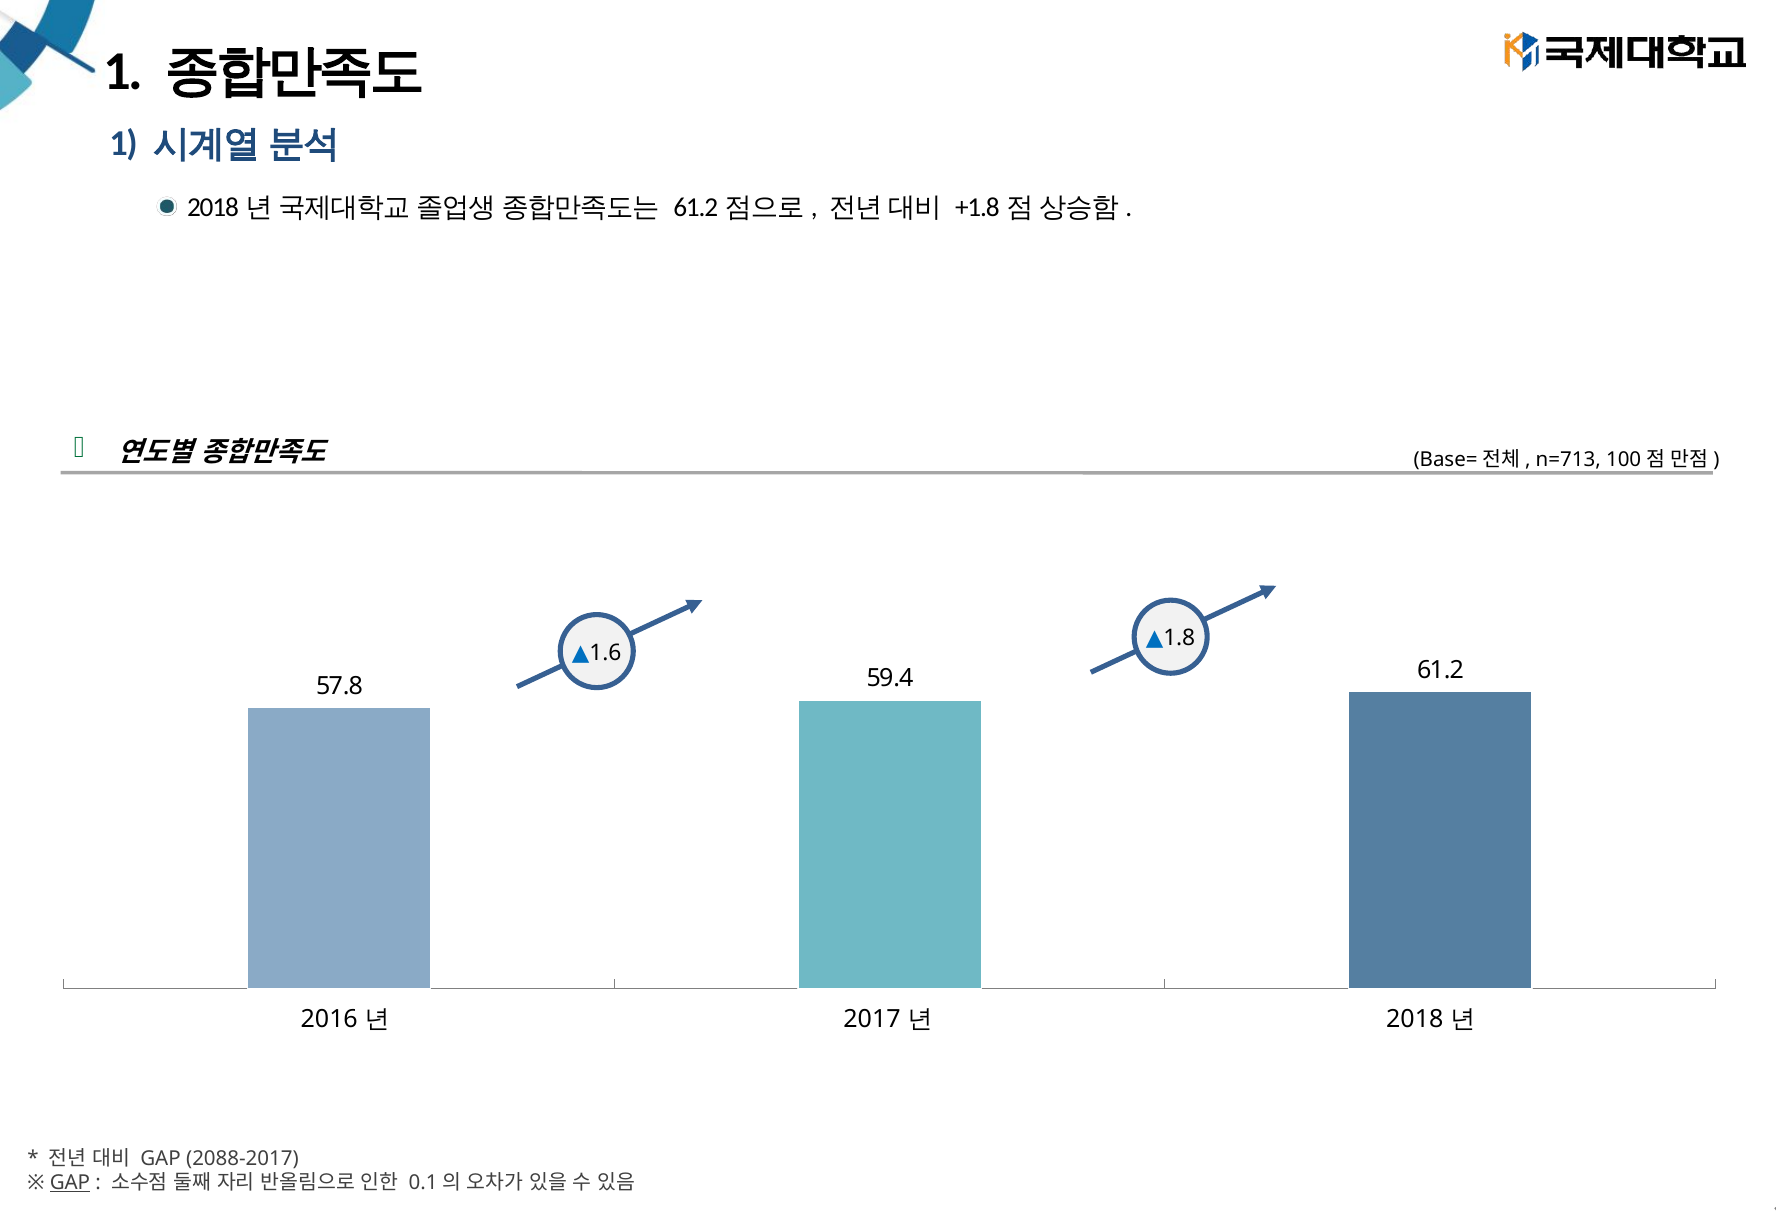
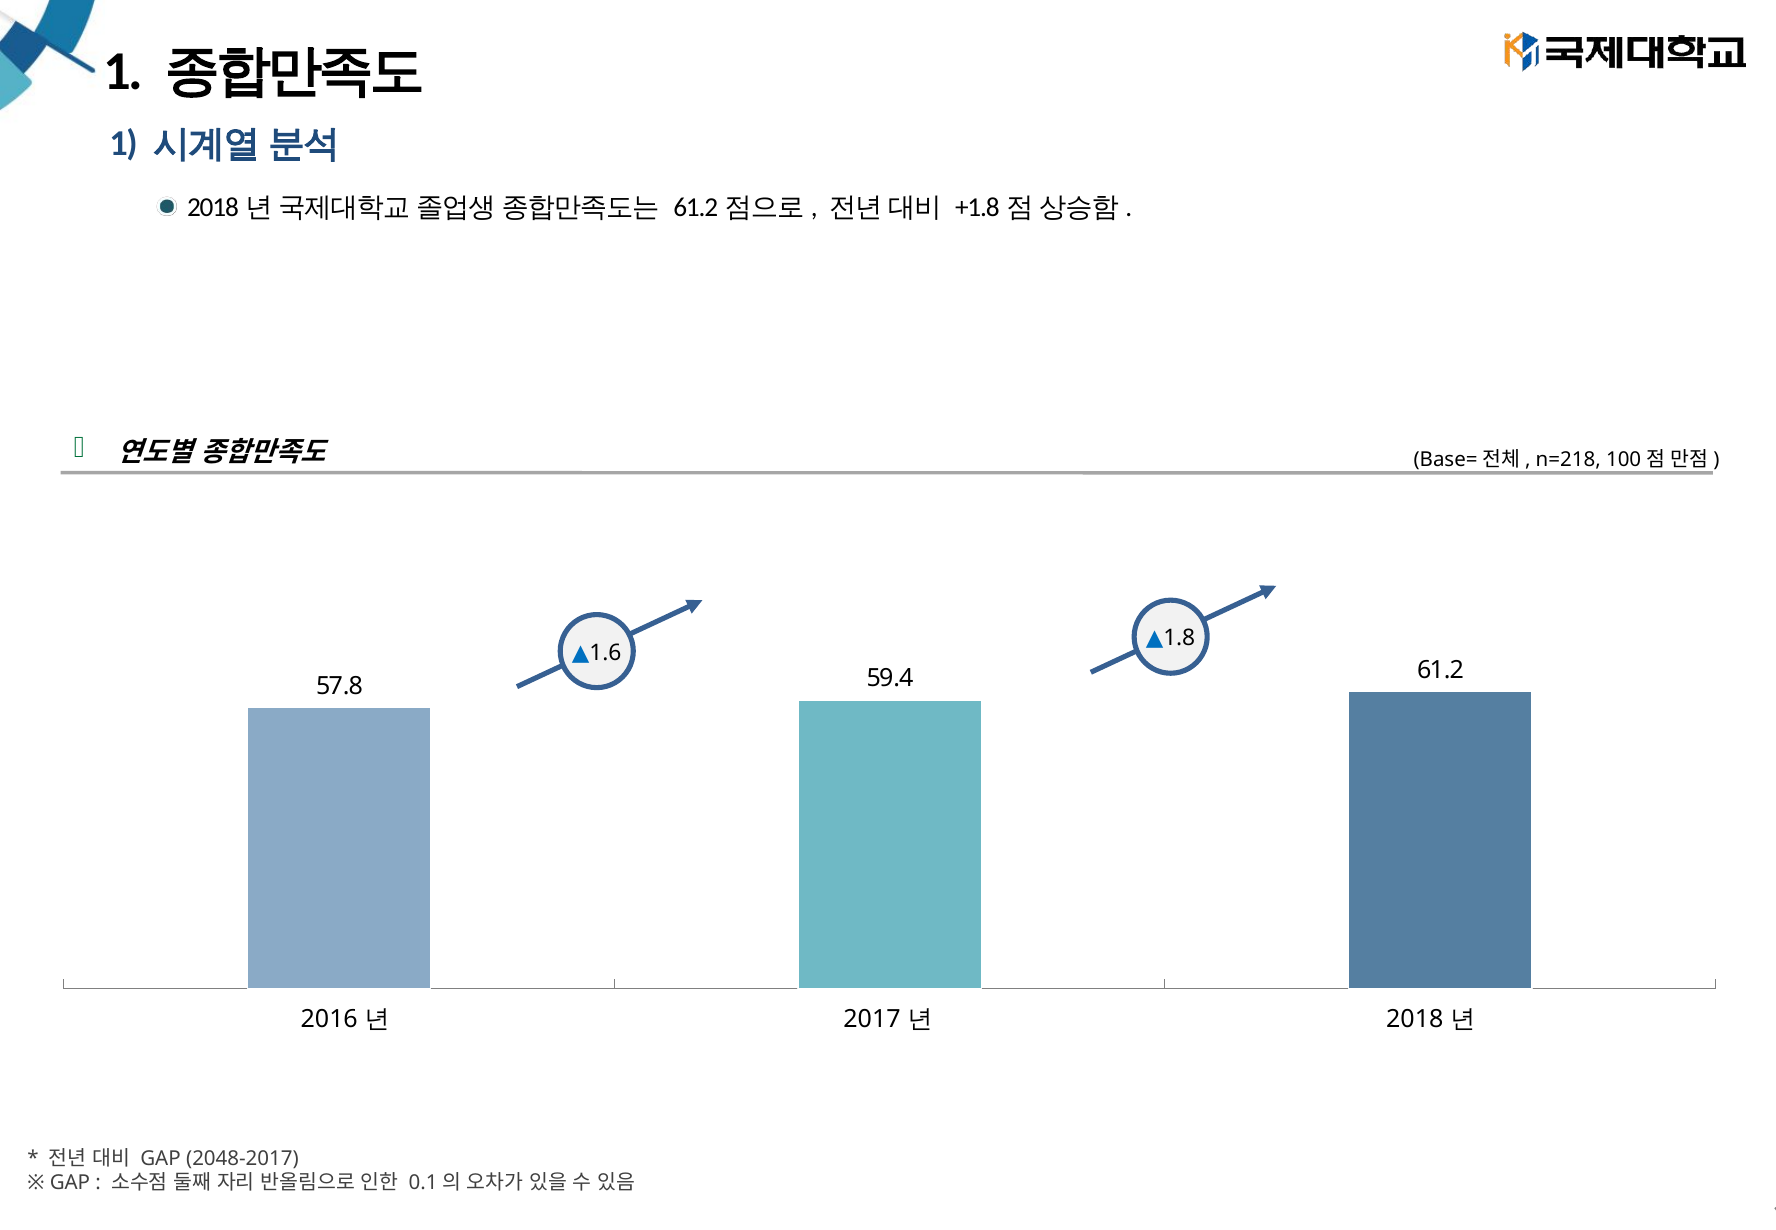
n=713: n=713 -> n=218 (1568, 460)
2088-2017: 2088-2017 -> 2048-2017 (242, 1158)
GAP underline: present -> none (70, 1182)
